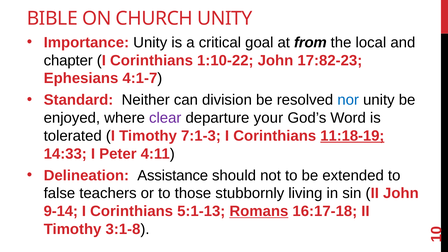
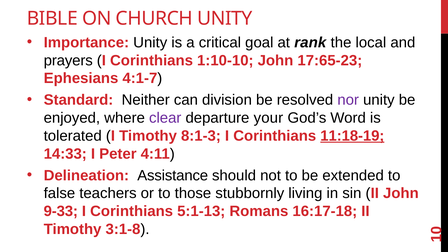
from: from -> rank (310, 42)
chapter: chapter -> prayers (68, 60)
1:10-22: 1:10-22 -> 1:10-10 (225, 60)
17:82-23: 17:82-23 -> 17:65-23 (330, 60)
nor colour: blue -> purple (348, 100)
7:1-3: 7:1-3 -> 8:1-3 (201, 136)
9-14: 9-14 -> 9-33 (61, 211)
Romans underline: present -> none (259, 211)
